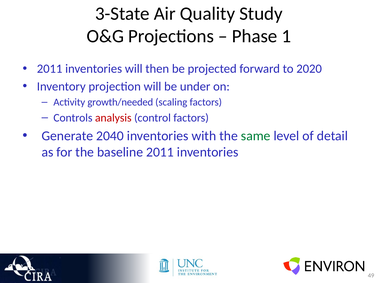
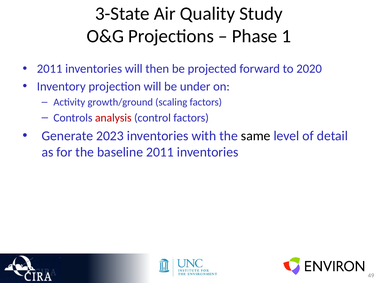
growth/needed: growth/needed -> growth/ground (120, 102)
2040: 2040 -> 2023 (110, 136)
same colour: green -> black (256, 136)
